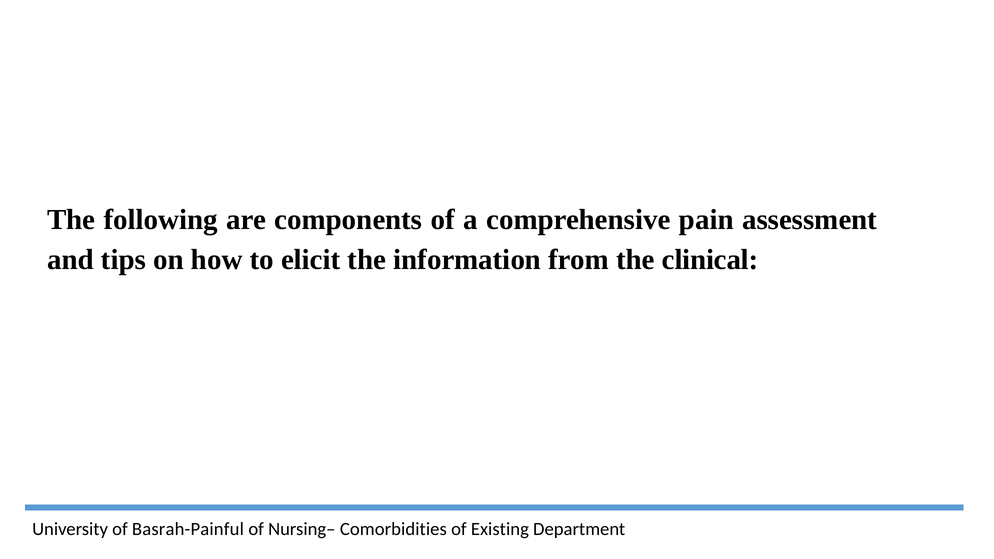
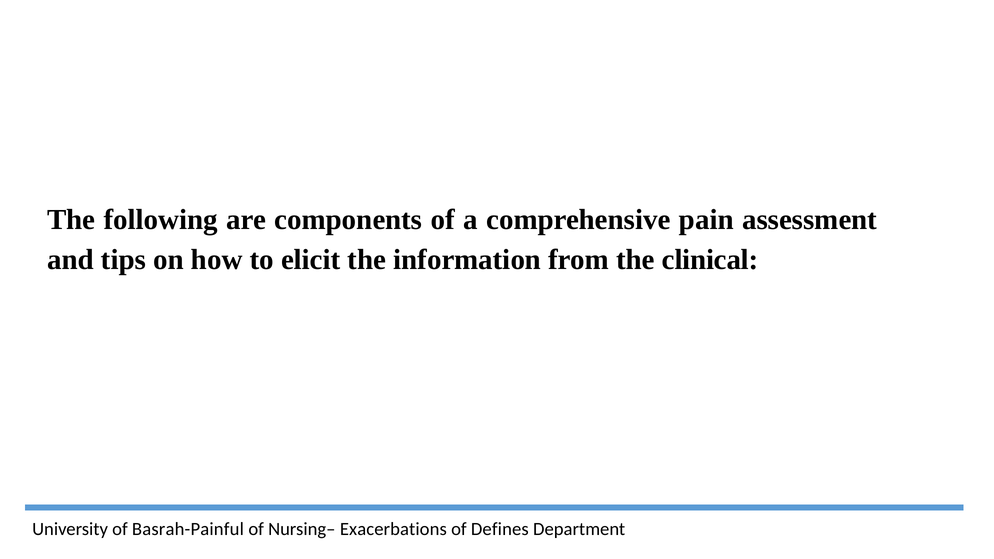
Comorbidities: Comorbidities -> Exacerbations (393, 529)
Existing: Existing -> Defines (500, 529)
